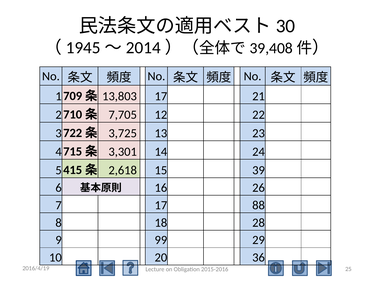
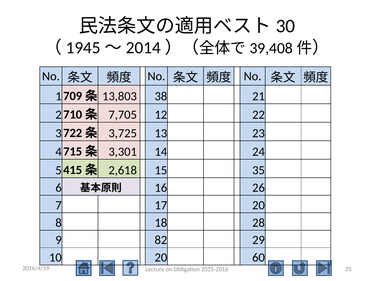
13,803 17: 17 -> 38 (161, 96)
39: 39 -> 35 (259, 170)
17 88: 88 -> 20 (259, 205)
99: 99 -> 82 (161, 240)
36: 36 -> 60 (259, 257)
